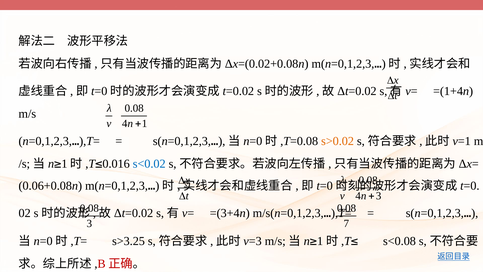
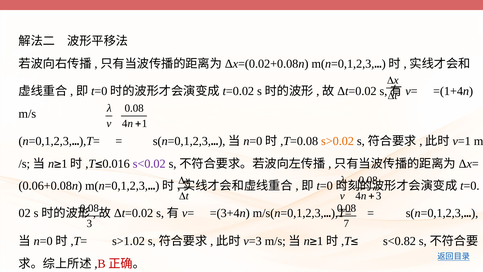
s<0.02 colour: blue -> purple (149, 164)
s>3.25: s>3.25 -> s>1.02 (128, 241)
s<0.08: s<0.08 -> s<0.82 (399, 241)
